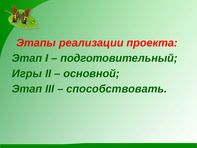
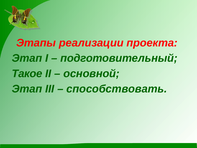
Игры: Игры -> Такое (27, 73)
